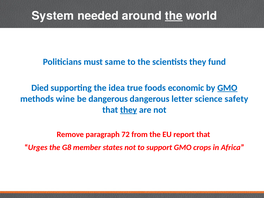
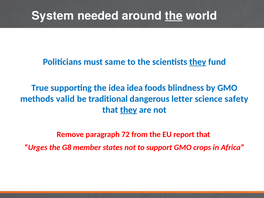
they underline: none -> present (198, 62)
Died: Died -> True (40, 88)
idea true: true -> idea (135, 88)
economic: economic -> blindness (186, 88)
GMO underline: present -> none (227, 88)
wine: wine -> valid (65, 99)
be dangerous: dangerous -> traditional (108, 99)
